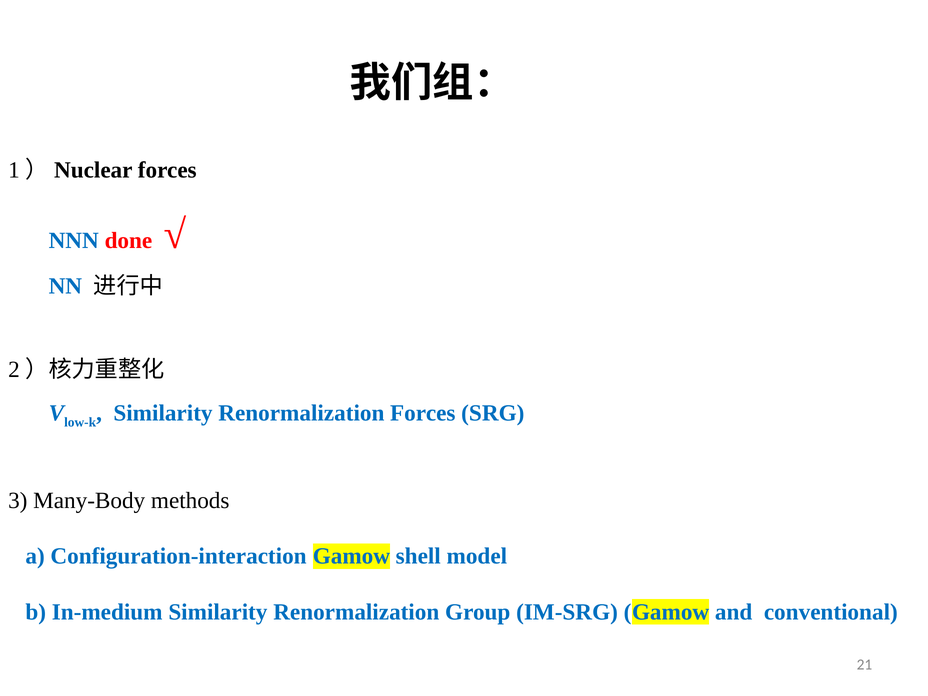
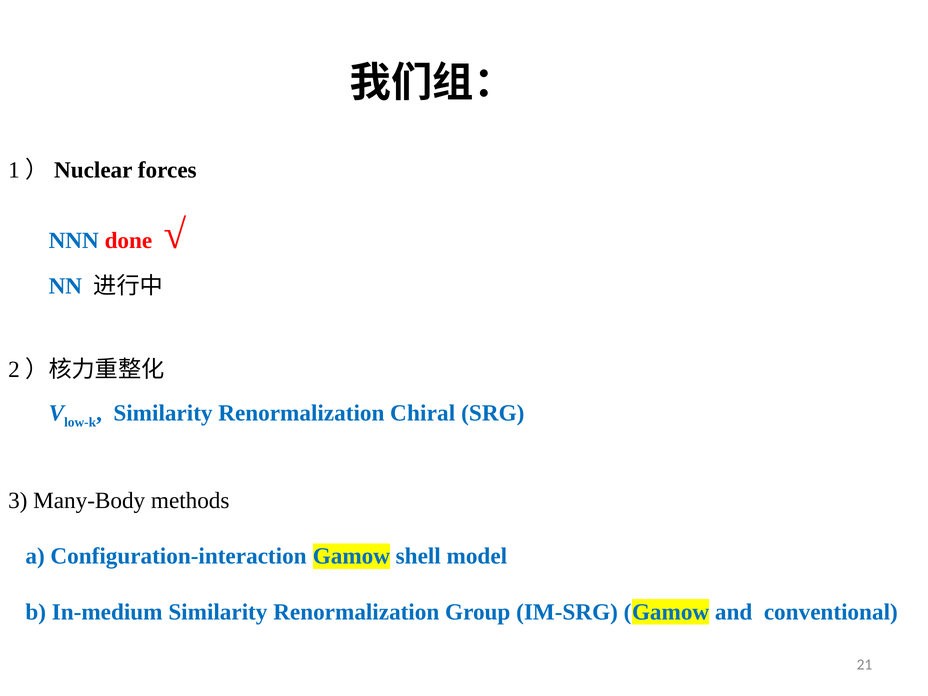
Renormalization Forces: Forces -> Chiral (423, 413)
